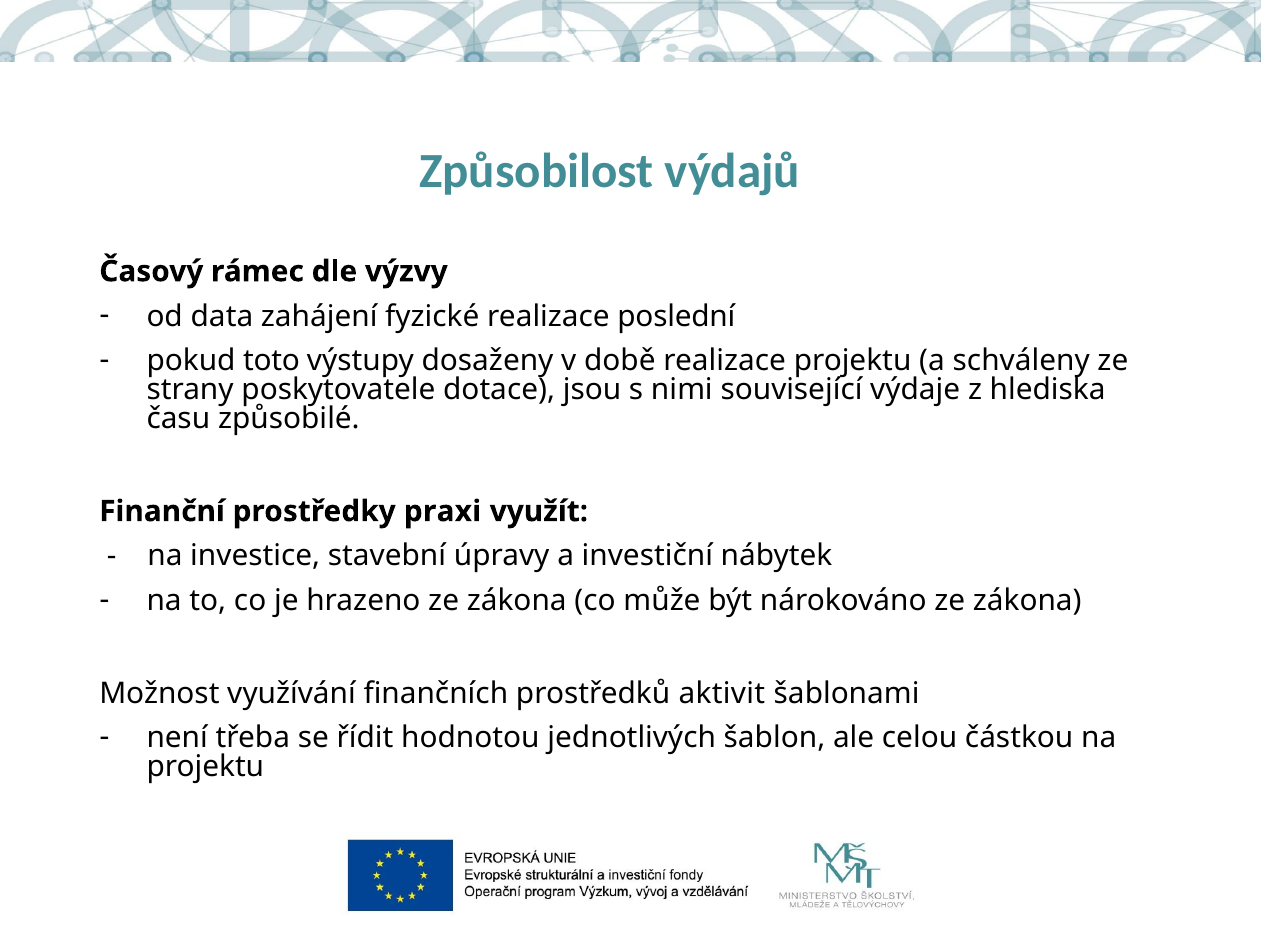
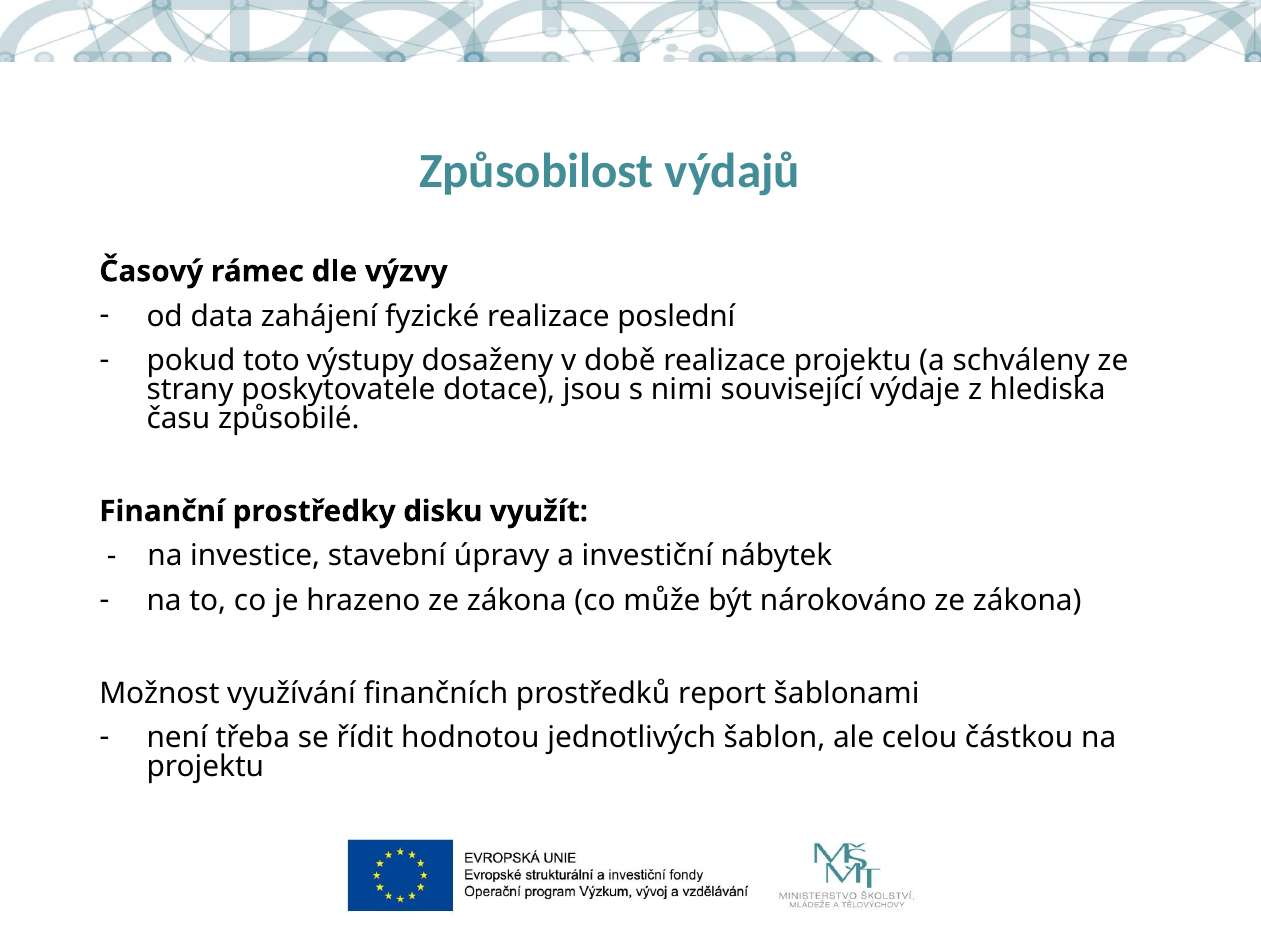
praxi: praxi -> disku (443, 511)
aktivit: aktivit -> report (722, 693)
